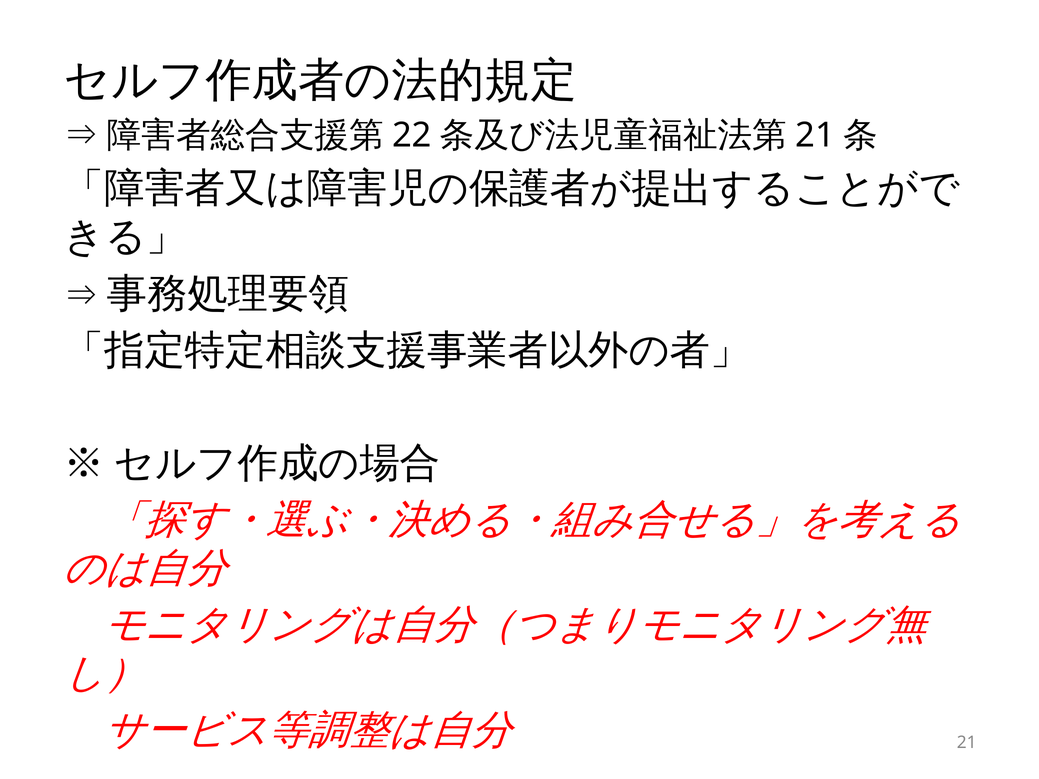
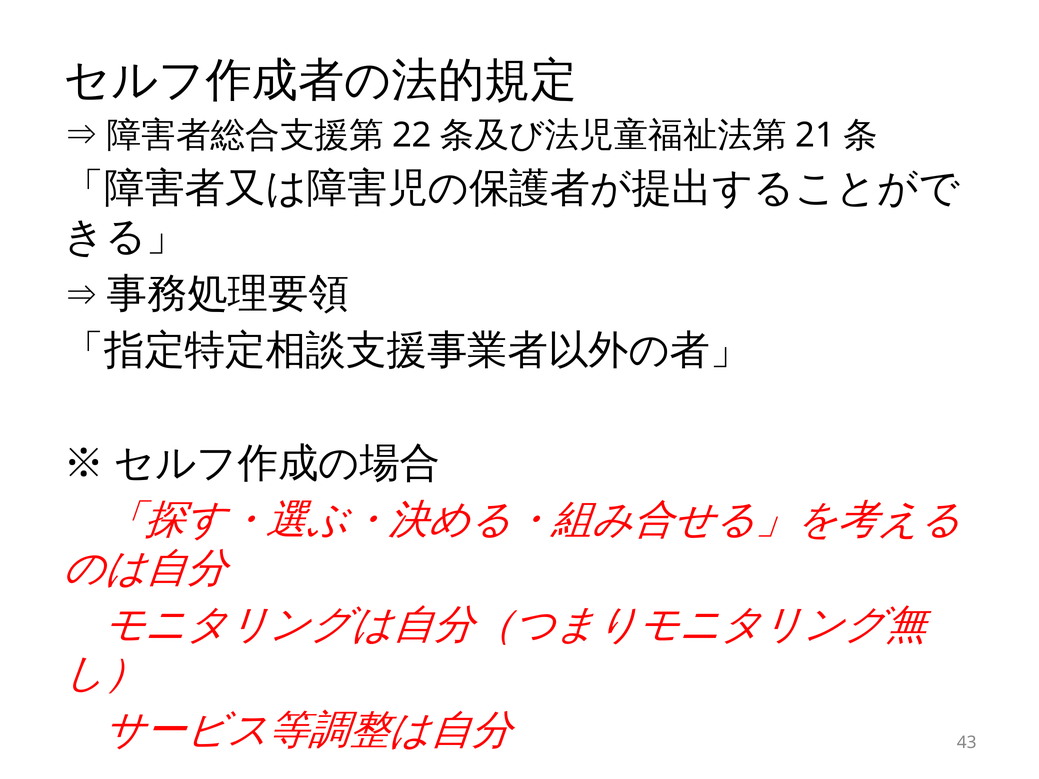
21: 21 -> 43 (967, 743)
